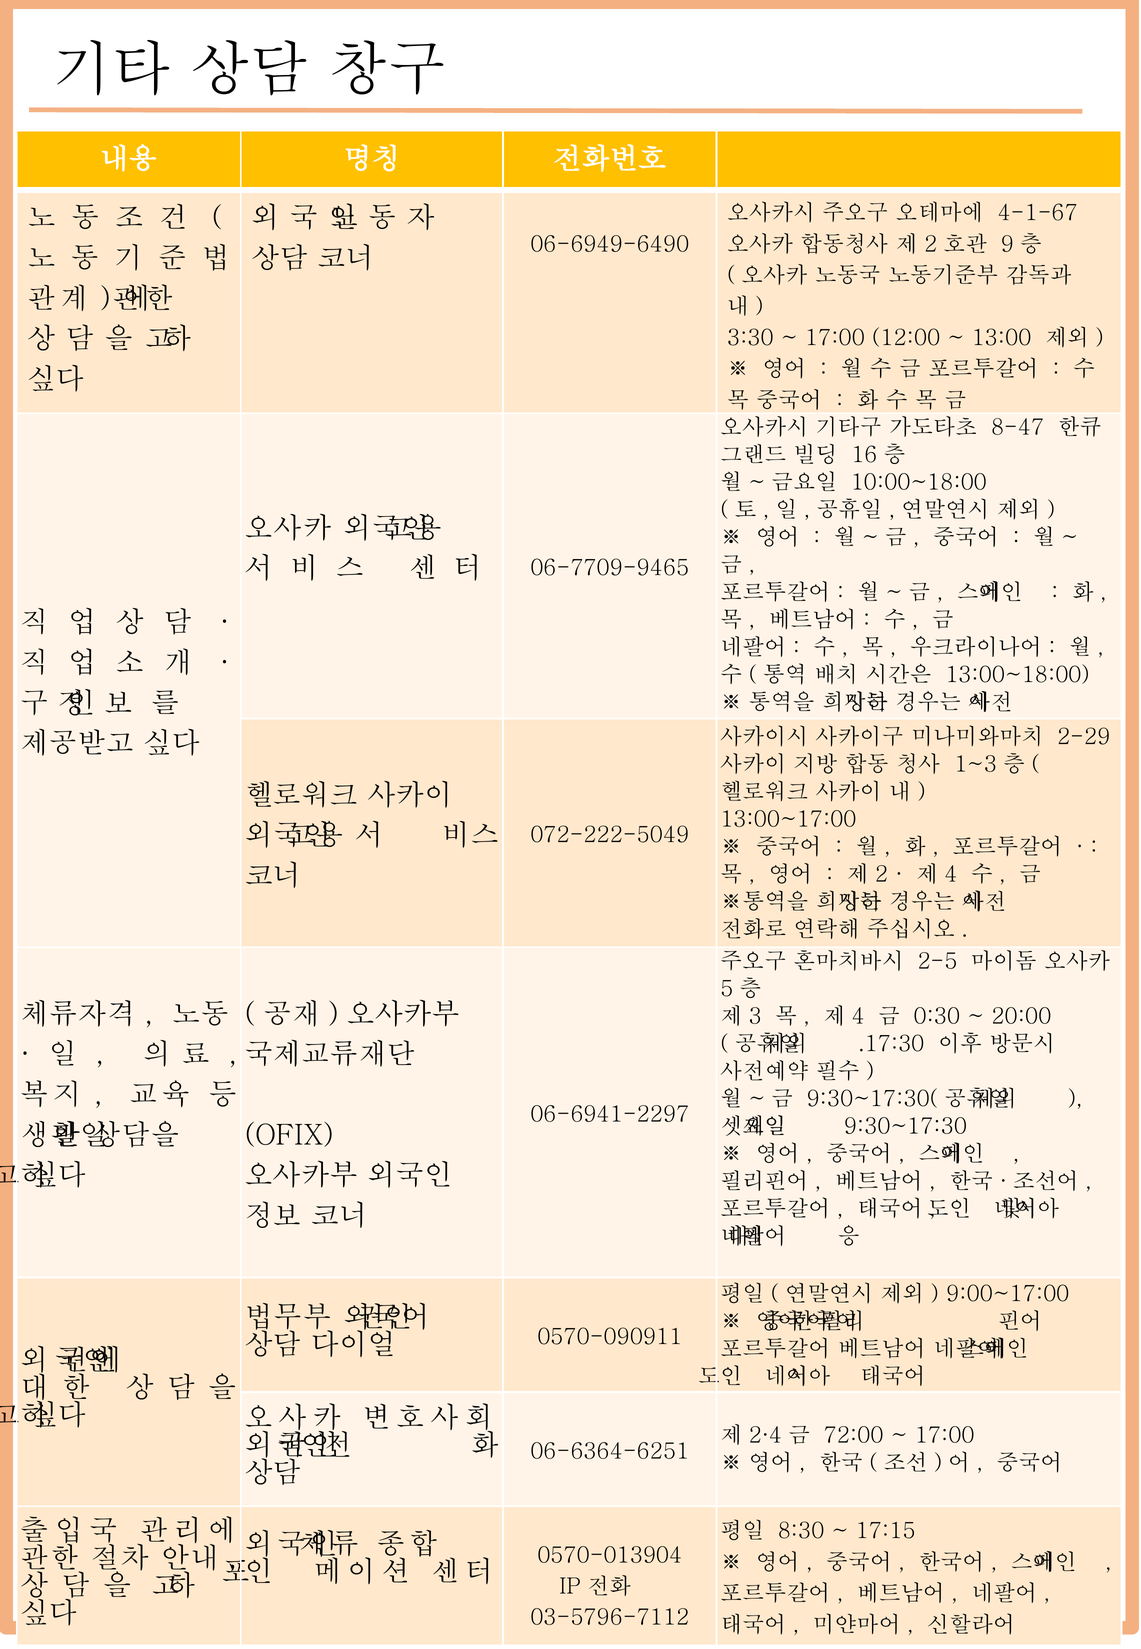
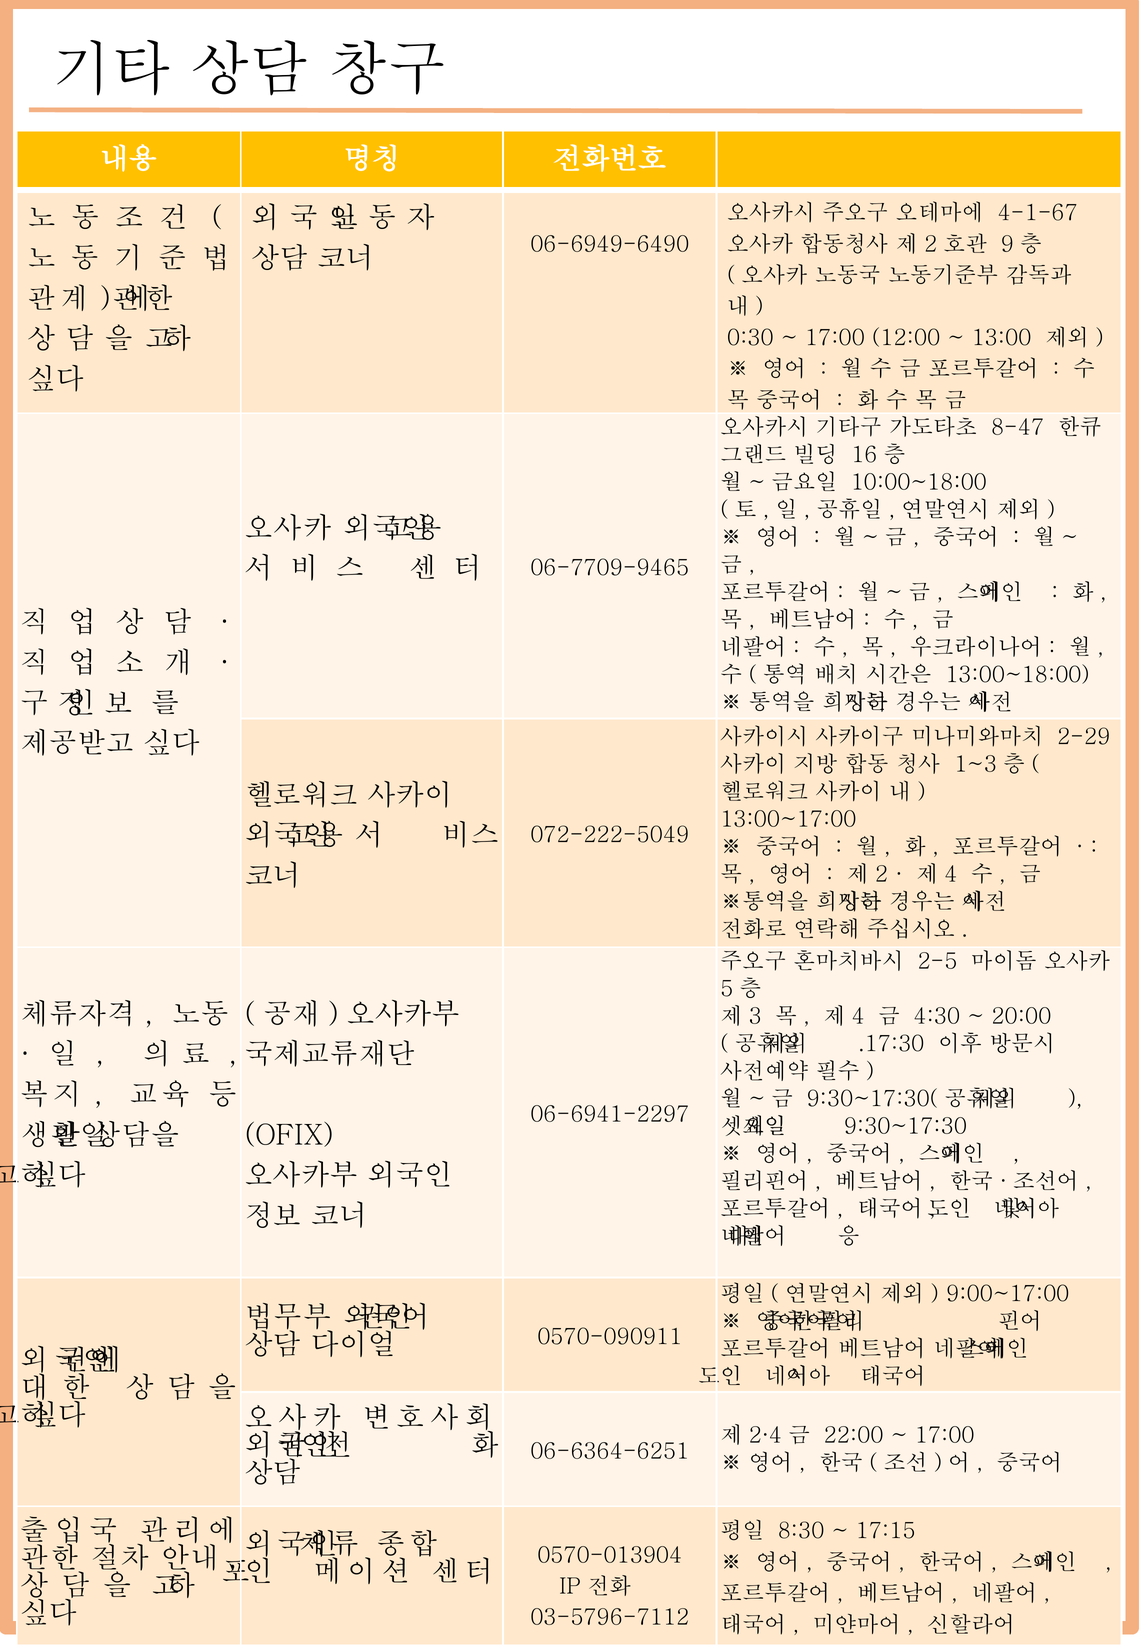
3:30: 3:30 -> 0:30 (750, 338)
0:30: 0:30 -> 4:30 (937, 1016)
72:00: 72:00 -> 22:00 (854, 1435)
